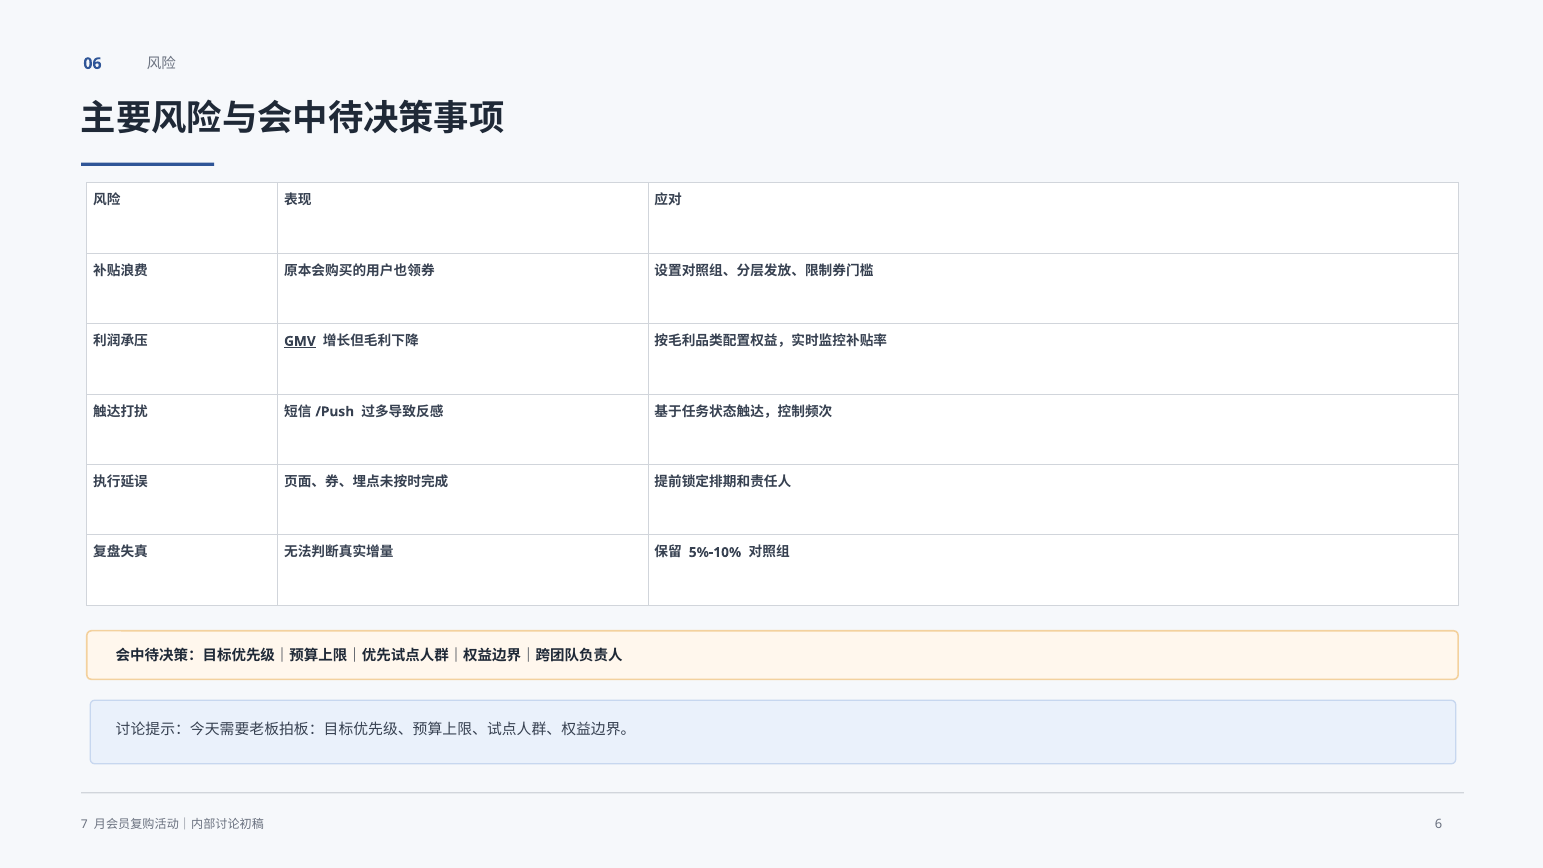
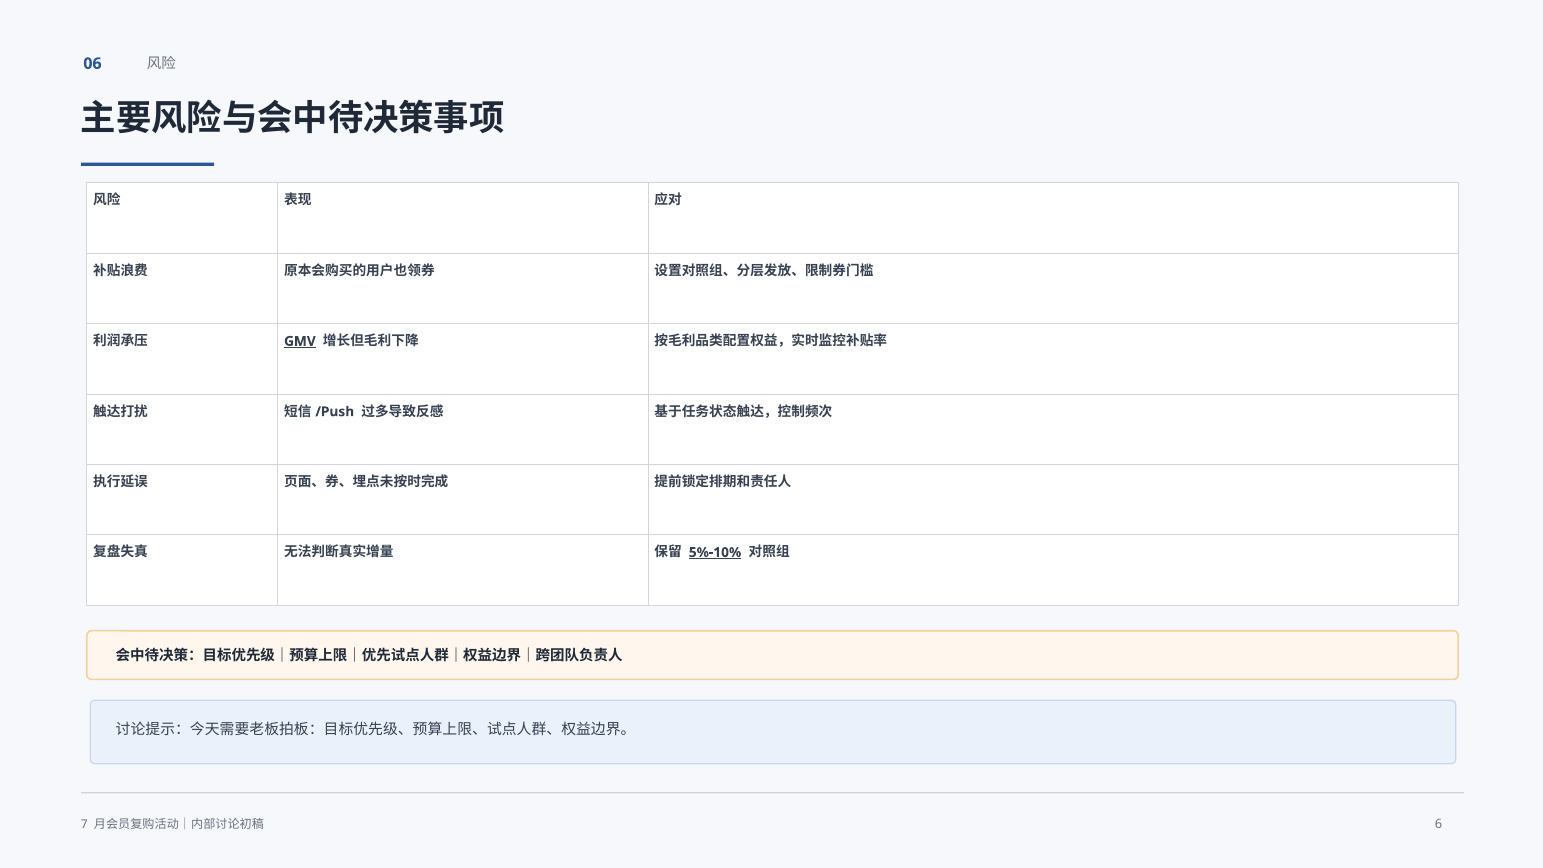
5%-10% underline: none -> present (715, 552)
